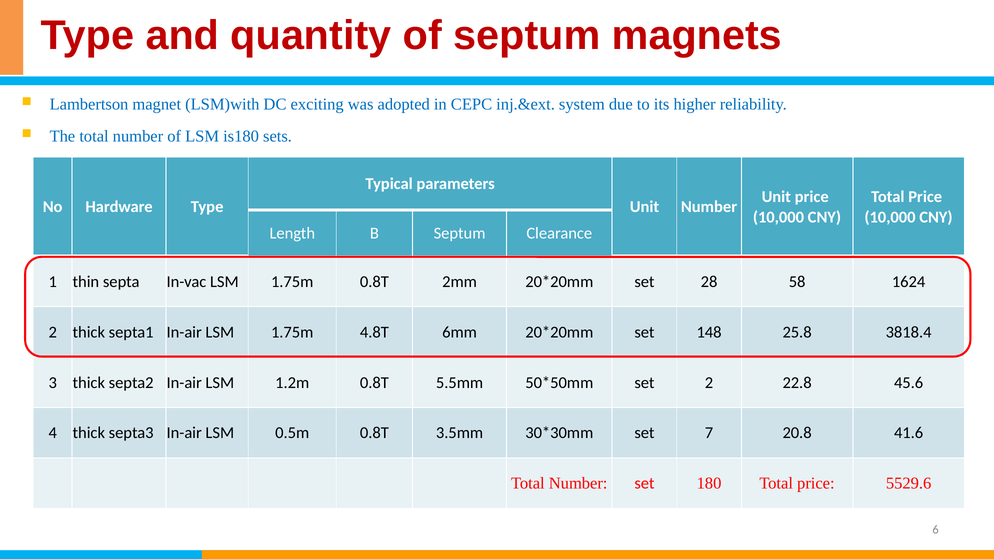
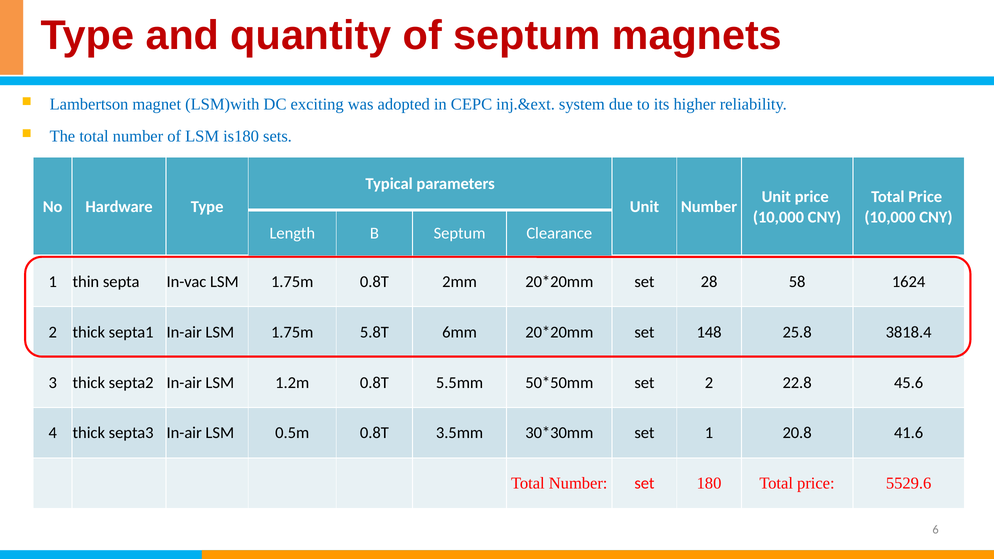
4.8T: 4.8T -> 5.8T (374, 332)
set 7: 7 -> 1 (709, 433)
